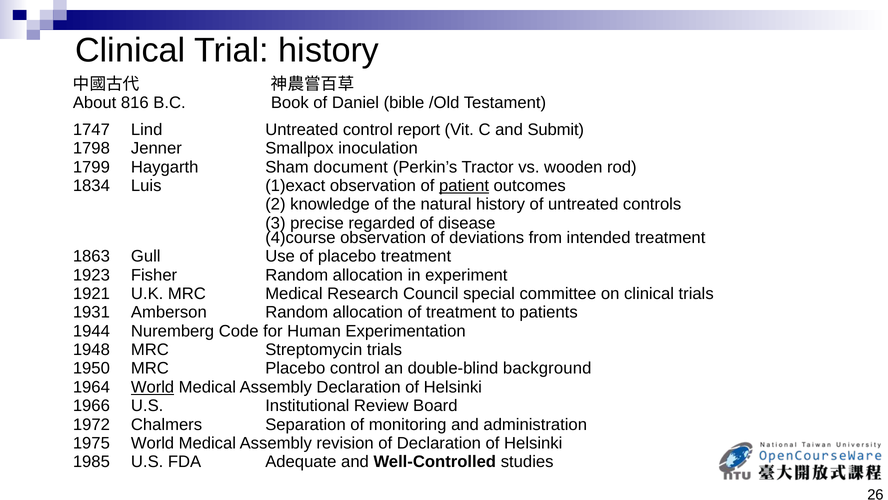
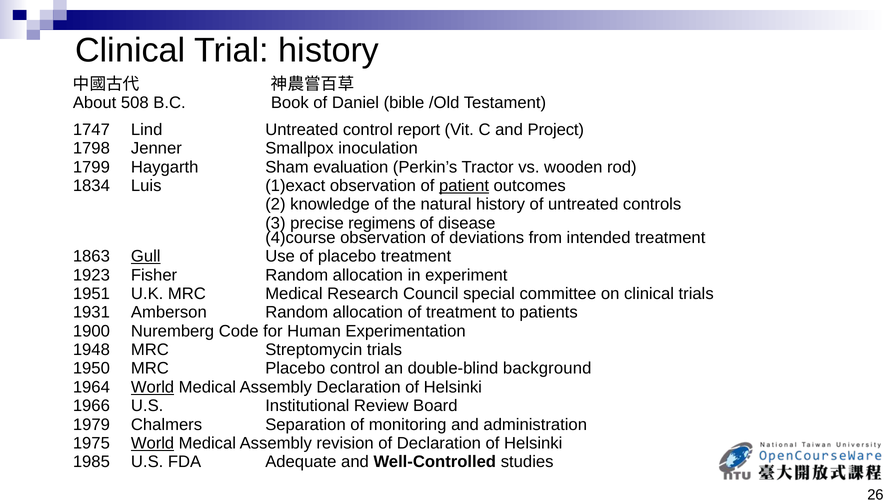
816: 816 -> 508 (135, 103)
Submit: Submit -> Project (556, 130)
document: document -> evaluation (351, 167)
regarded: regarded -> regimens (382, 223)
Gull underline: none -> present (146, 256)
1921: 1921 -> 1951 (91, 294)
1944: 1944 -> 1900 (91, 331)
1972: 1972 -> 1979 (91, 424)
World underline: none -> present (153, 443)
